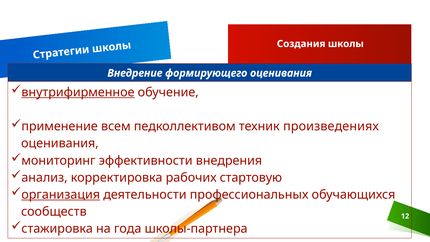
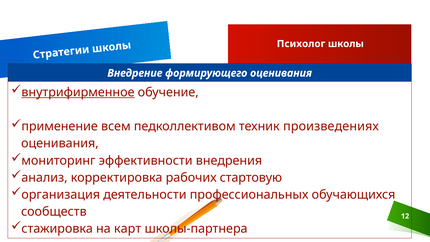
Создания: Создания -> Психолог (301, 44)
организация underline: present -> none (61, 195)
года: года -> карт (128, 229)
